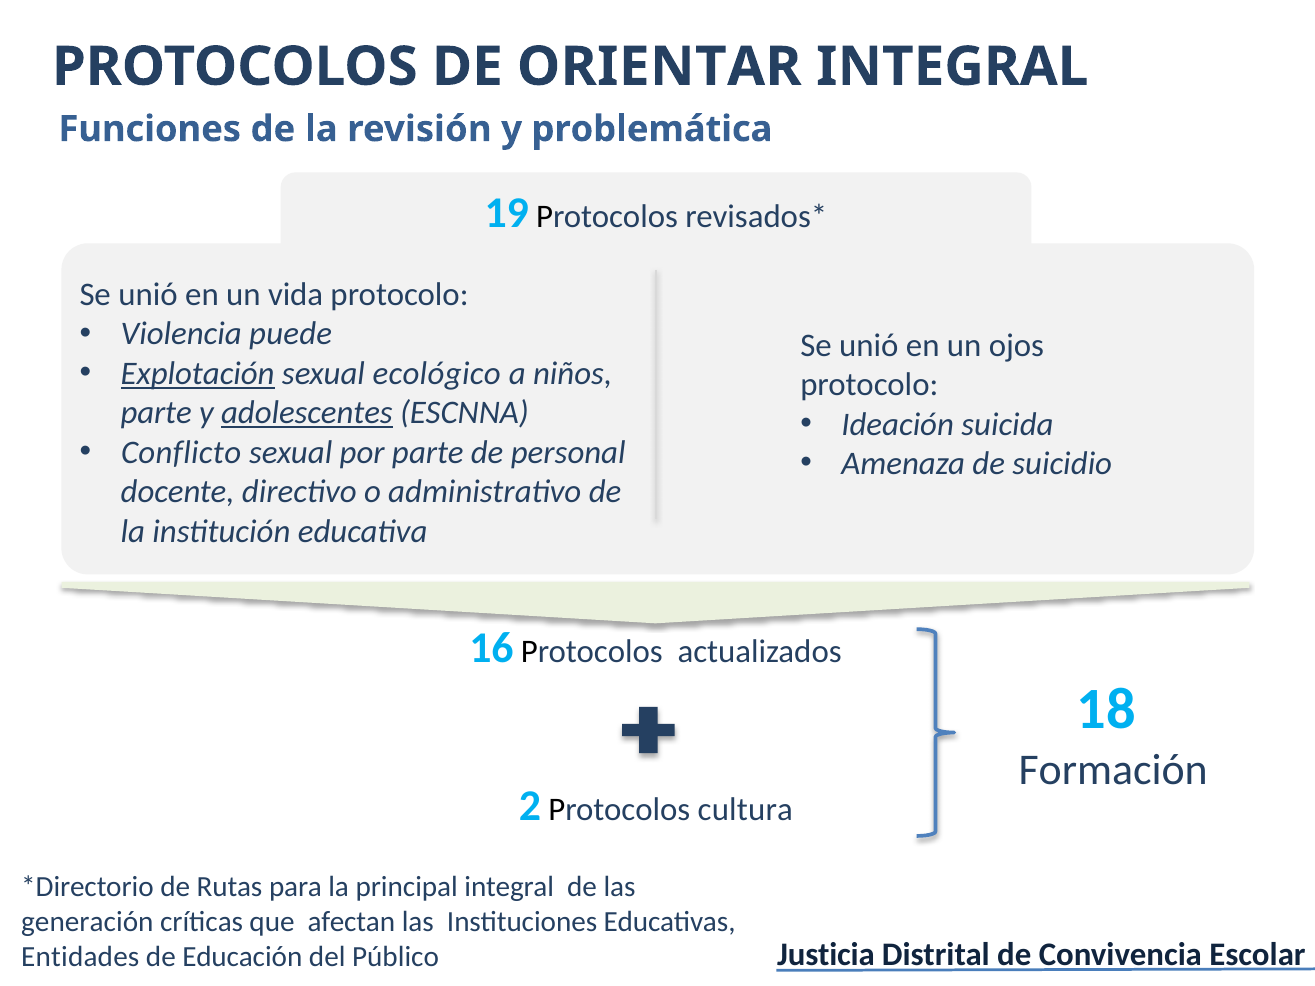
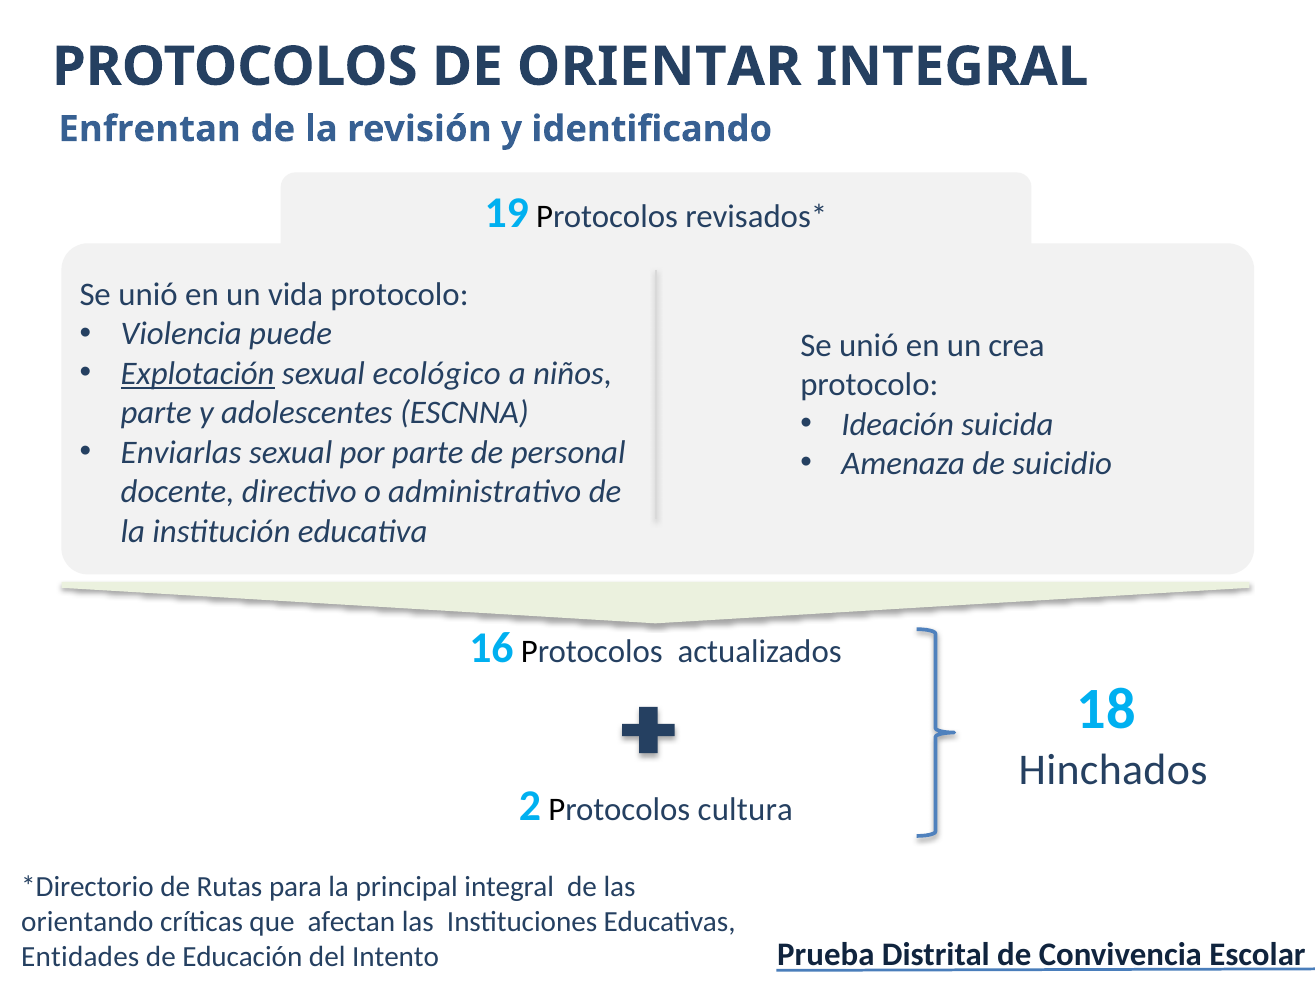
Funciones: Funciones -> Enfrentan (150, 129)
problemática: problemática -> identificando (652, 129)
ojos: ojos -> crea (1016, 345)
adolescentes underline: present -> none (307, 413)
Conflicto: Conflicto -> Enviarlas (181, 452)
Formación: Formación -> Hinchados (1113, 770)
generación: generación -> orientando (87, 922)
Justicia: Justicia -> Prueba (826, 955)
Público: Público -> Intento (396, 957)
